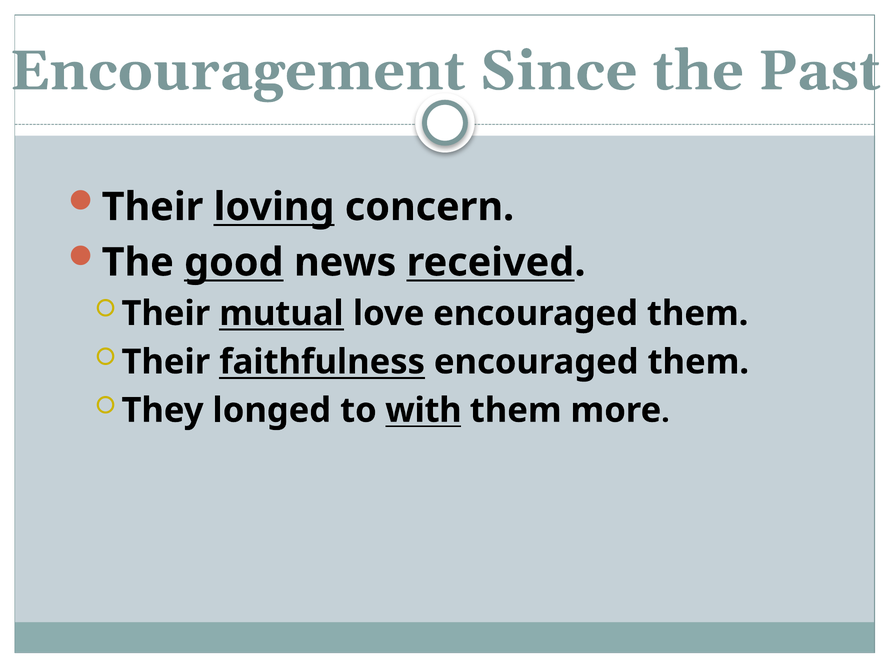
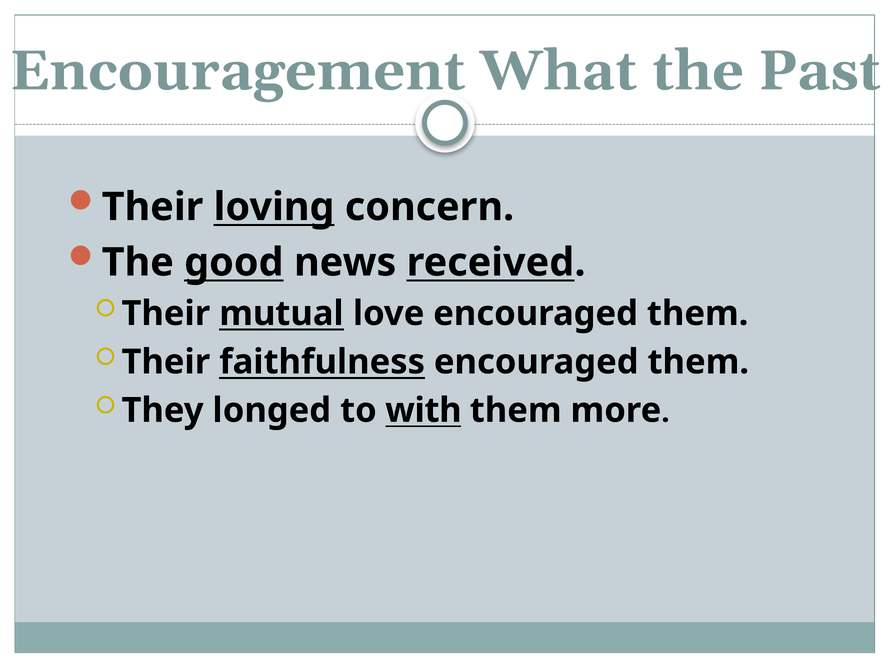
Since: Since -> What (559, 71)
